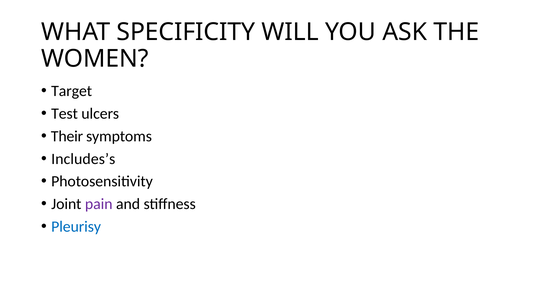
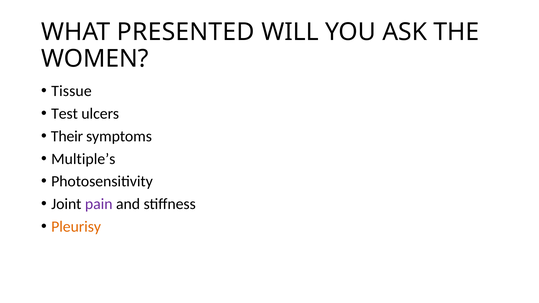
SPECIFICITY: SPECIFICITY -> PRESENTED (186, 32)
Target: Target -> Tissue (72, 91)
Includes’s: Includes’s -> Multiple’s (83, 159)
Pleurisy colour: blue -> orange (76, 227)
